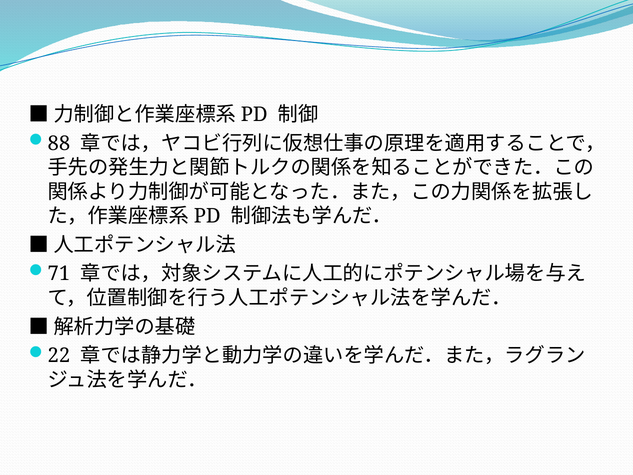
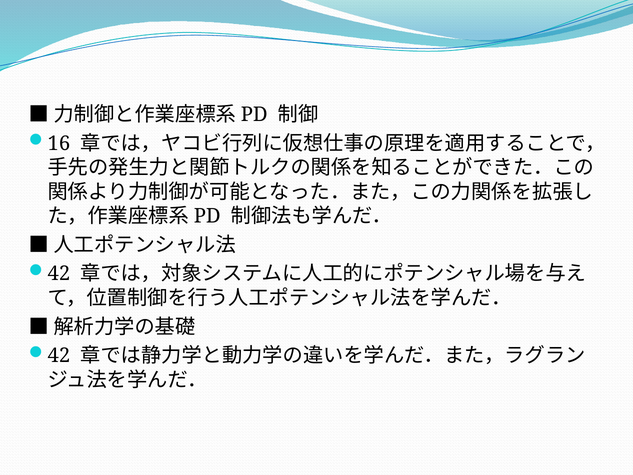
88: 88 -> 16 (59, 143)
71: 71 -> 42 (59, 274)
22: 22 -> 42 (59, 355)
